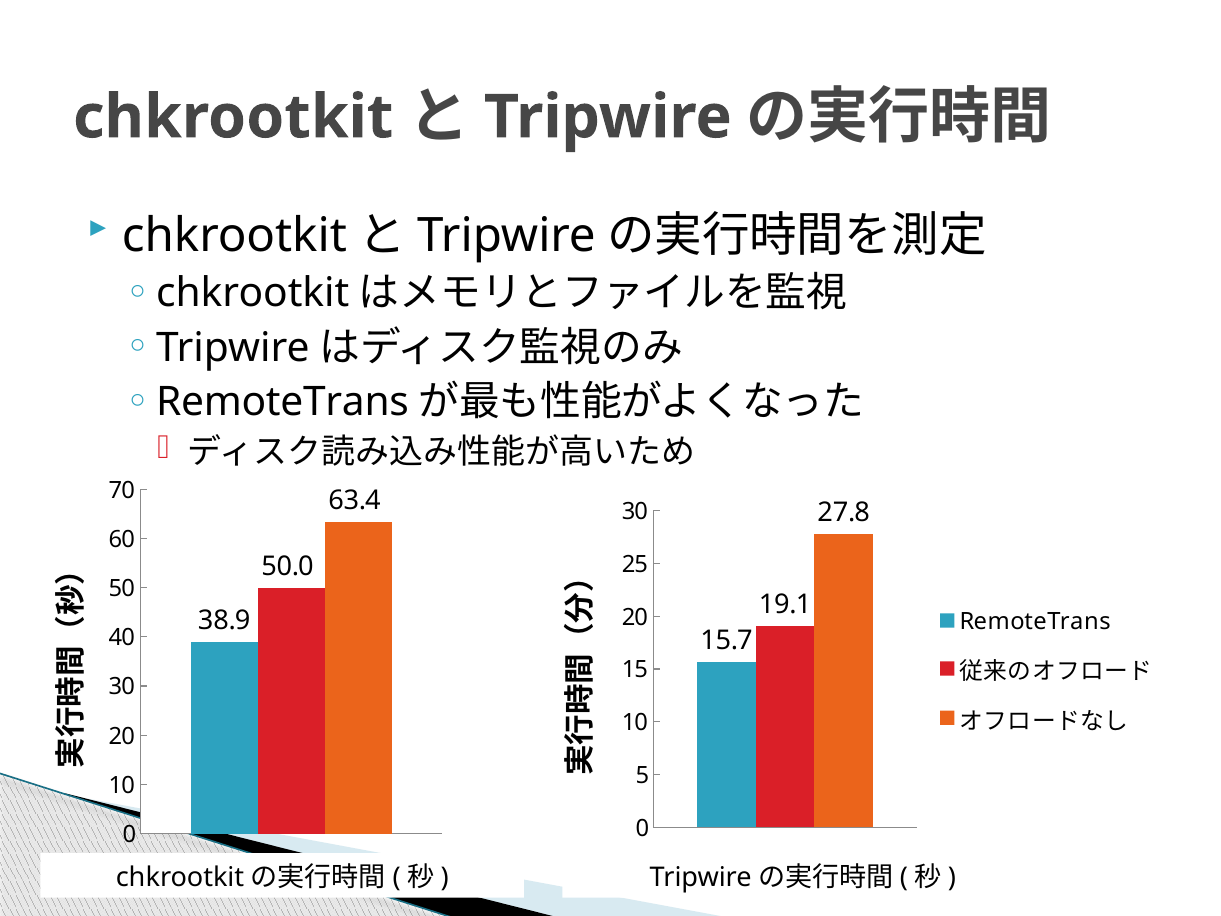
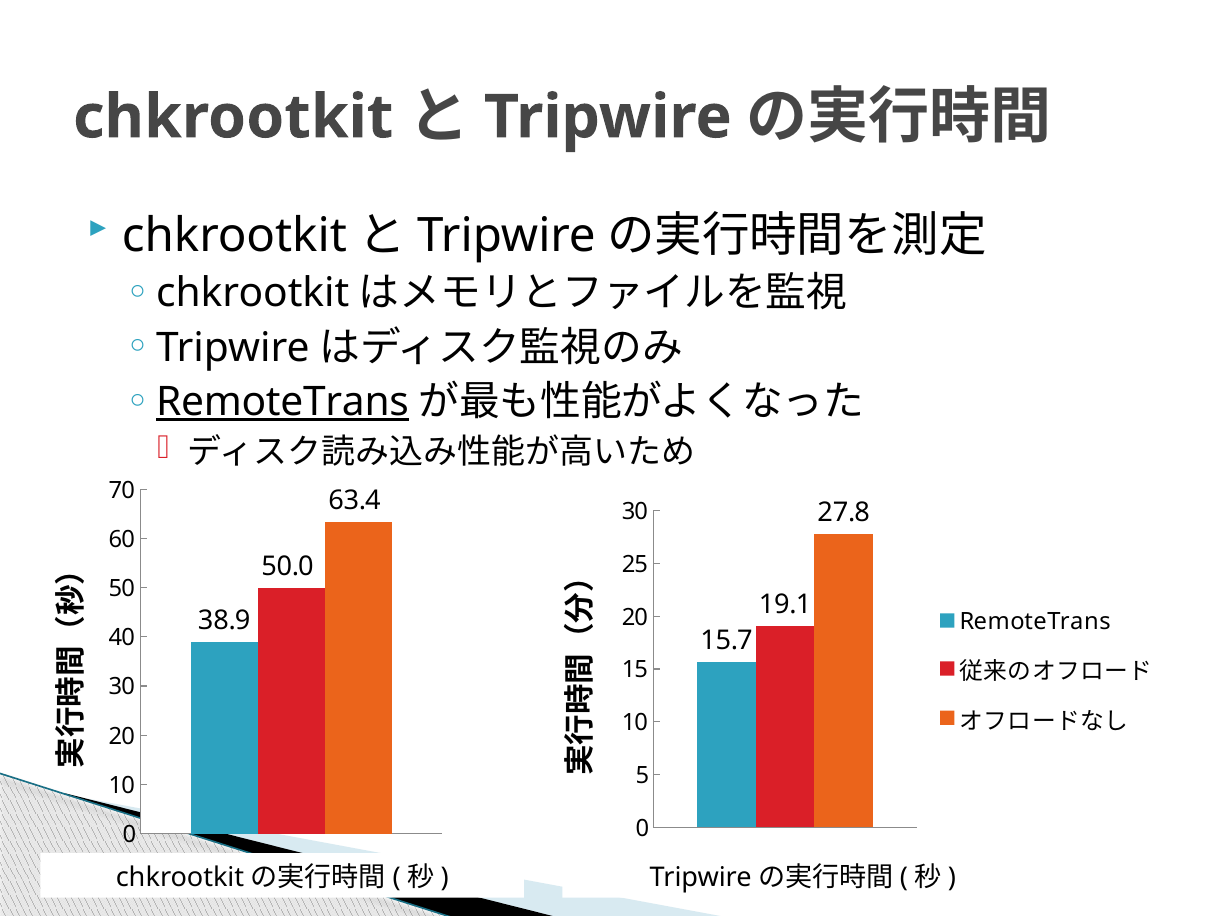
RemoteTrans underline: none -> present (282, 402)
